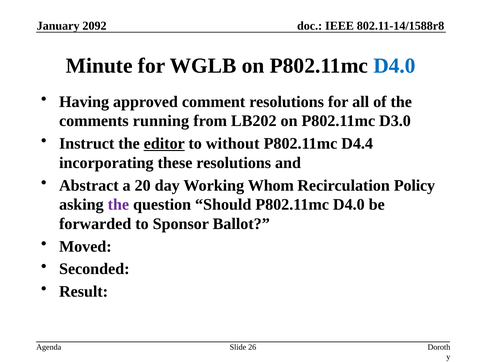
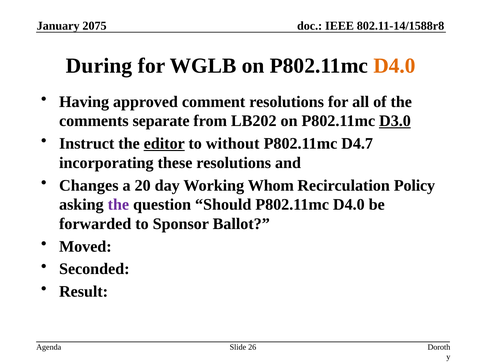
2092: 2092 -> 2075 (95, 26)
Minute: Minute -> During (99, 66)
D4.0 colour: blue -> orange (395, 66)
running: running -> separate (161, 121)
D3.0 underline: none -> present (395, 121)
D4.4: D4.4 -> D4.7 (357, 143)
Abstract: Abstract -> Changes (89, 185)
